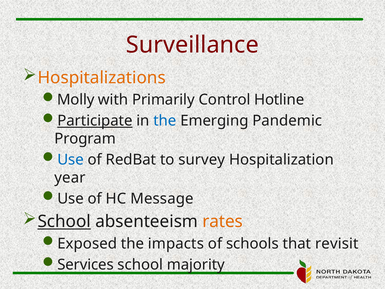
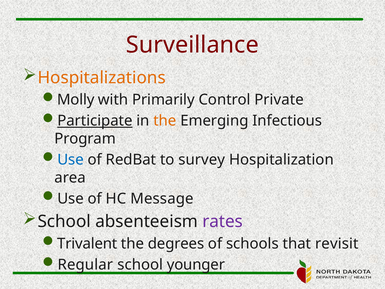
Hotline: Hotline -> Private (279, 100)
the colour: blue -> orange (165, 121)
Pandemic: Pandemic -> Infectious (287, 121)
year: year -> area (70, 178)
School underline: present -> none (64, 221)
rates colour: orange -> purple (223, 221)
Exposed: Exposed -> Trivalent (87, 243)
impacts: impacts -> degrees (176, 243)
Services: Services -> Regular (85, 264)
majority: majority -> younger (196, 264)
